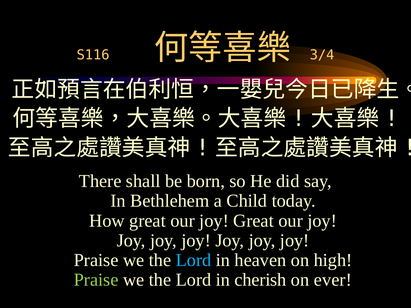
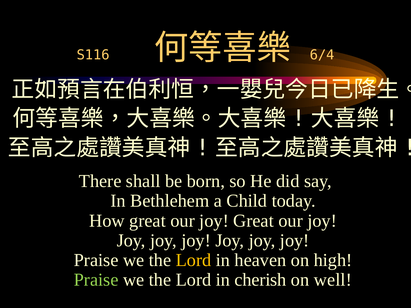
3/4: 3/4 -> 6/4 (322, 55)
Lord colour: light blue -> yellow (194, 260)
ever: ever -> well (333, 280)
